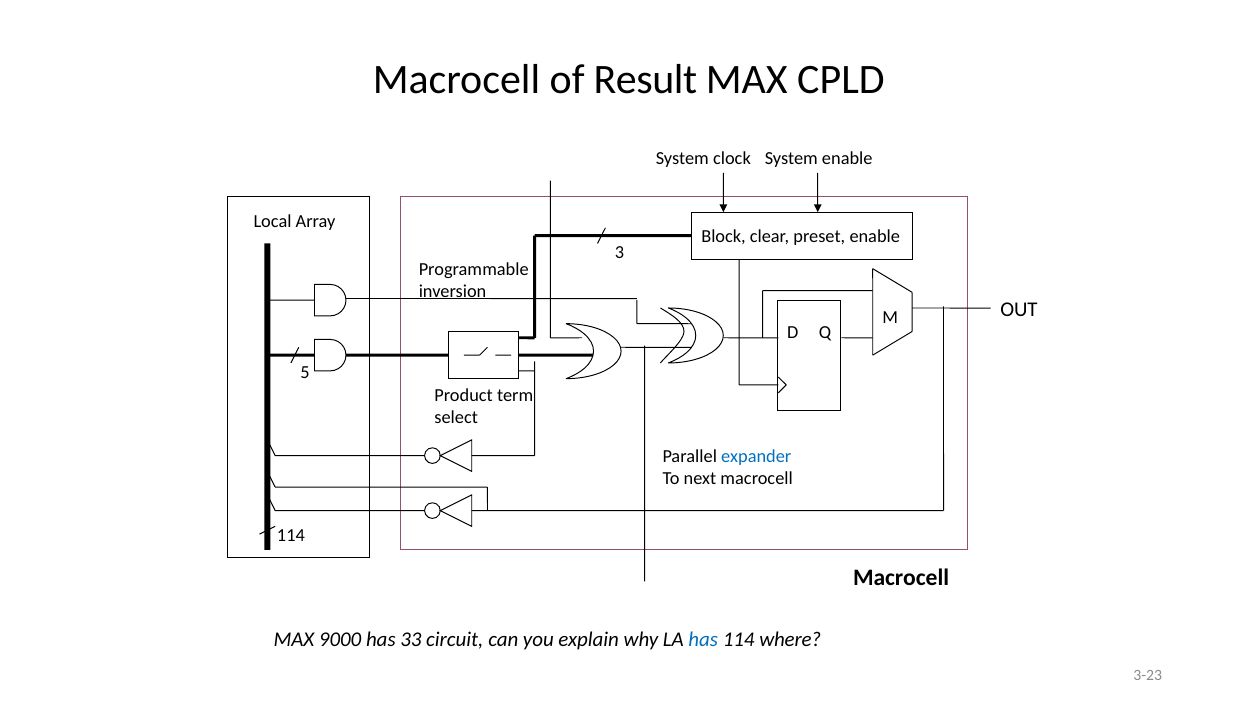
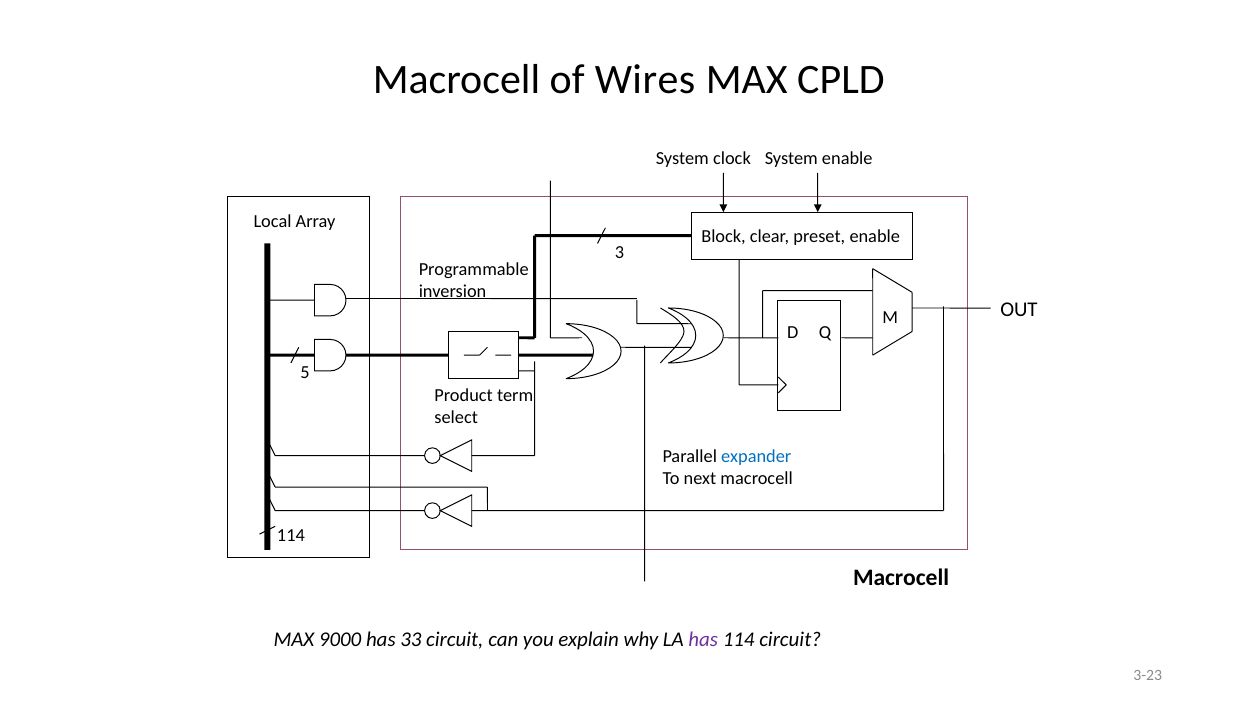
Result: Result -> Wires (645, 80)
has colour: blue -> purple (703, 640)
114 where: where -> circuit (790, 640)
